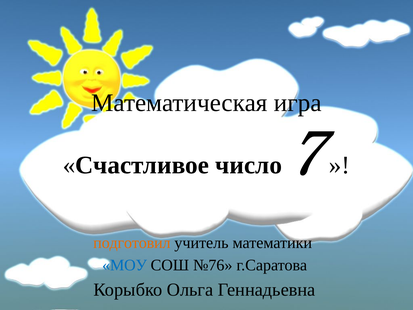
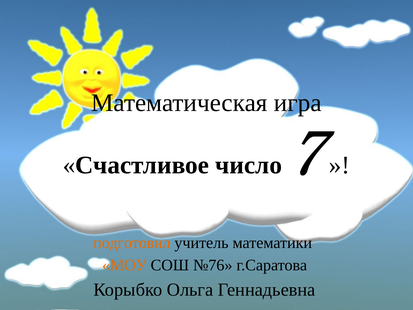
МОУ colour: blue -> orange (125, 265)
